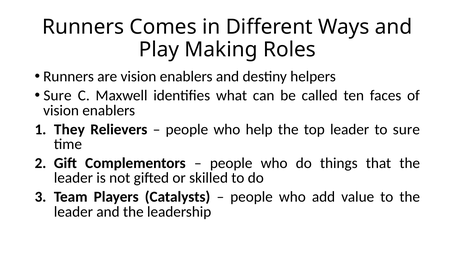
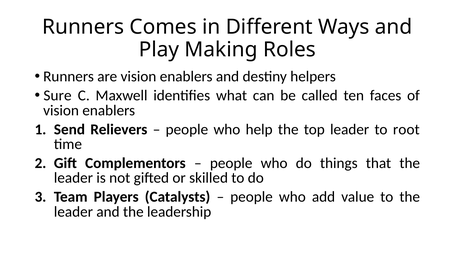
They: They -> Send (69, 129)
to sure: sure -> root (406, 129)
